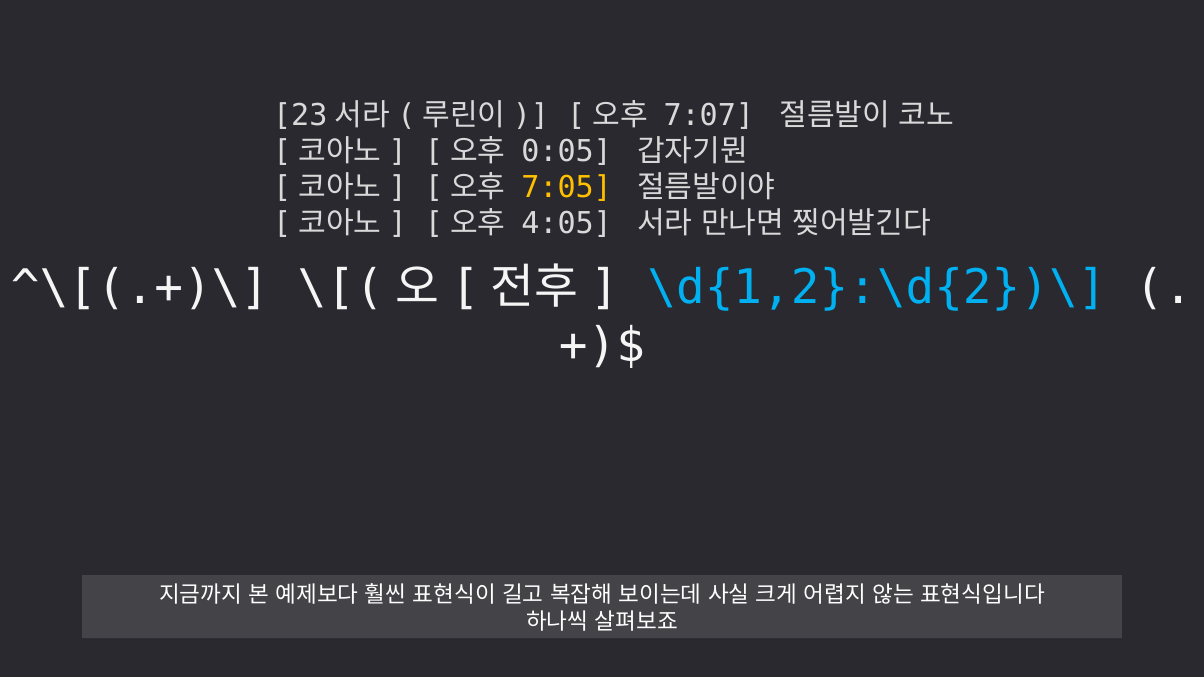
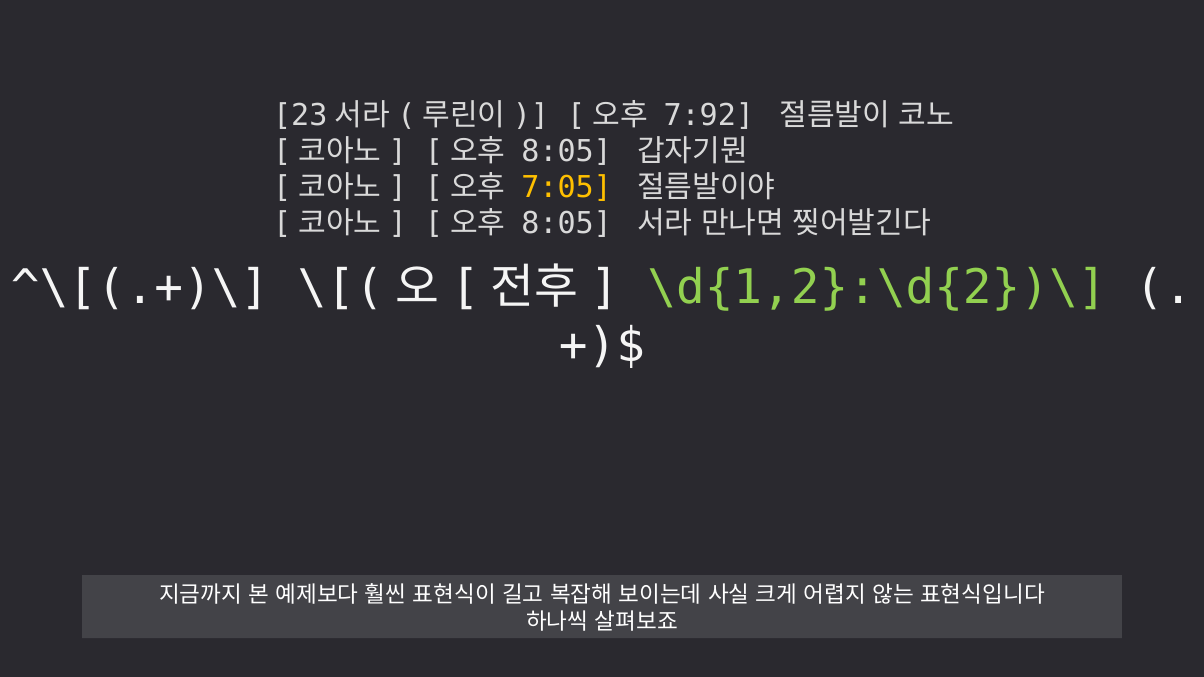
7:07: 7:07 -> 7:92 (709, 116)
0:05: 0:05 -> 8:05 (567, 152)
4:05: 4:05 -> 8:05 (567, 224)
\d{1,2}:\d{2})\ colour: light blue -> light green (877, 288)
